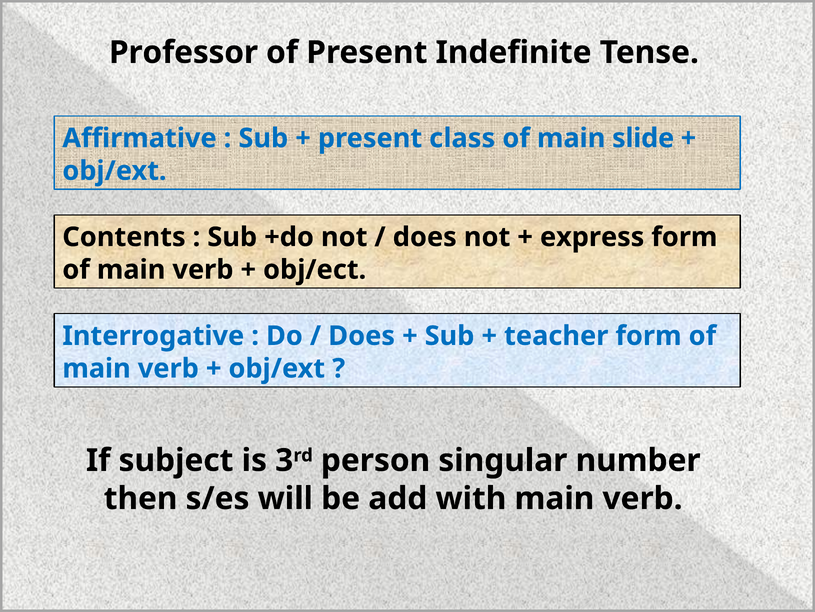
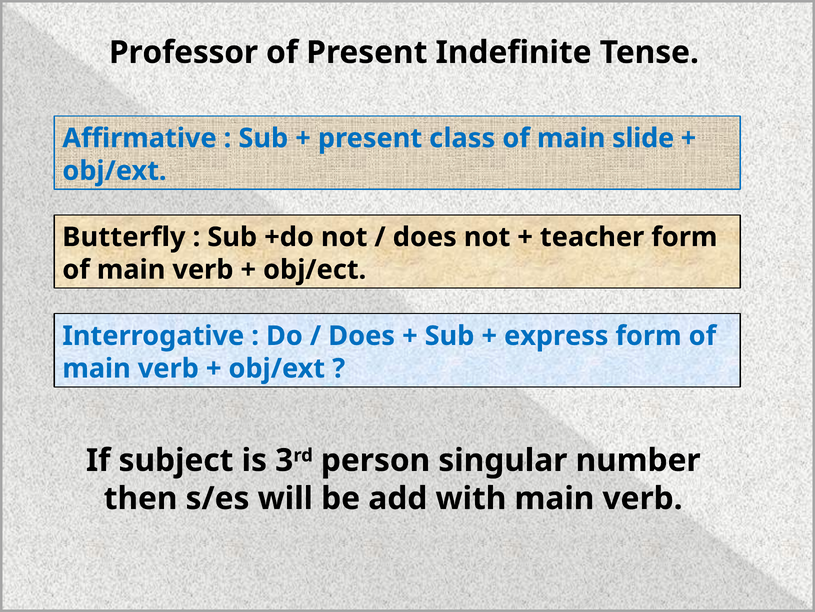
Contents: Contents -> Butterfly (124, 237)
express: express -> teacher (592, 237)
teacher: teacher -> express (556, 336)
